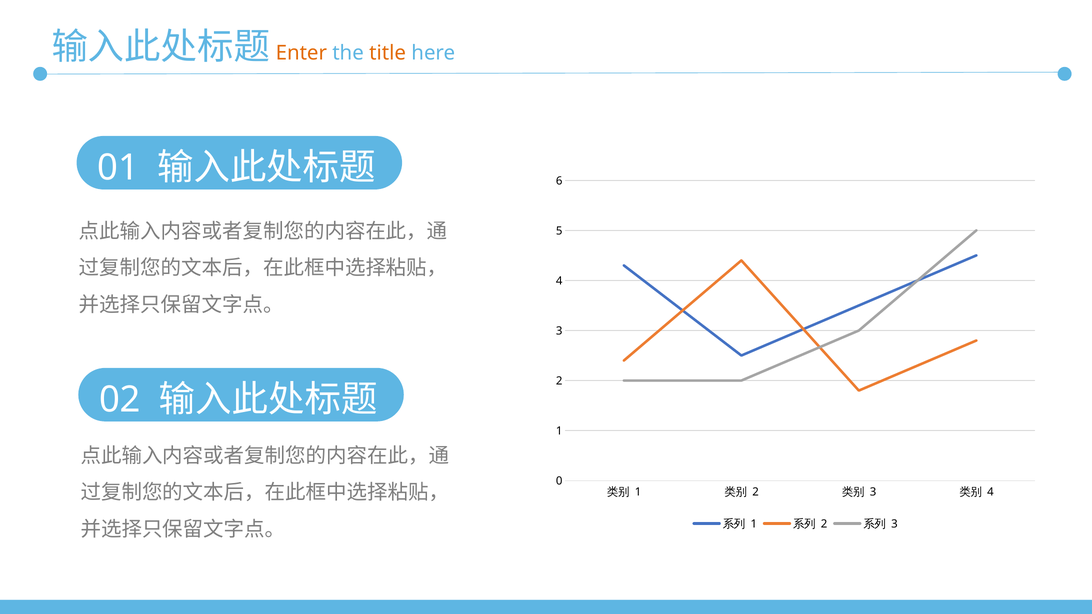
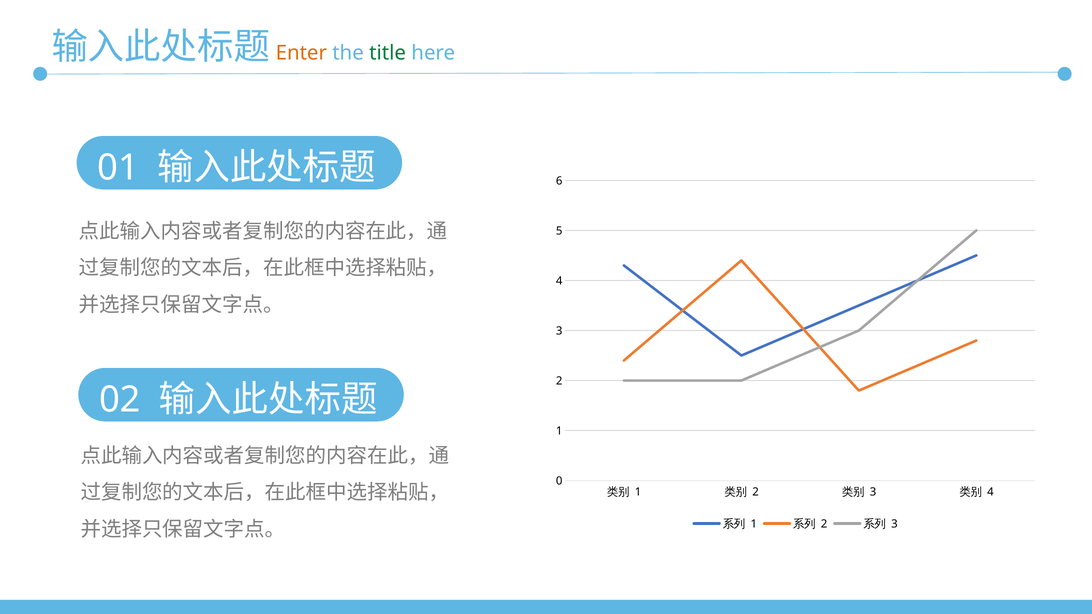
title colour: orange -> green (388, 53)
